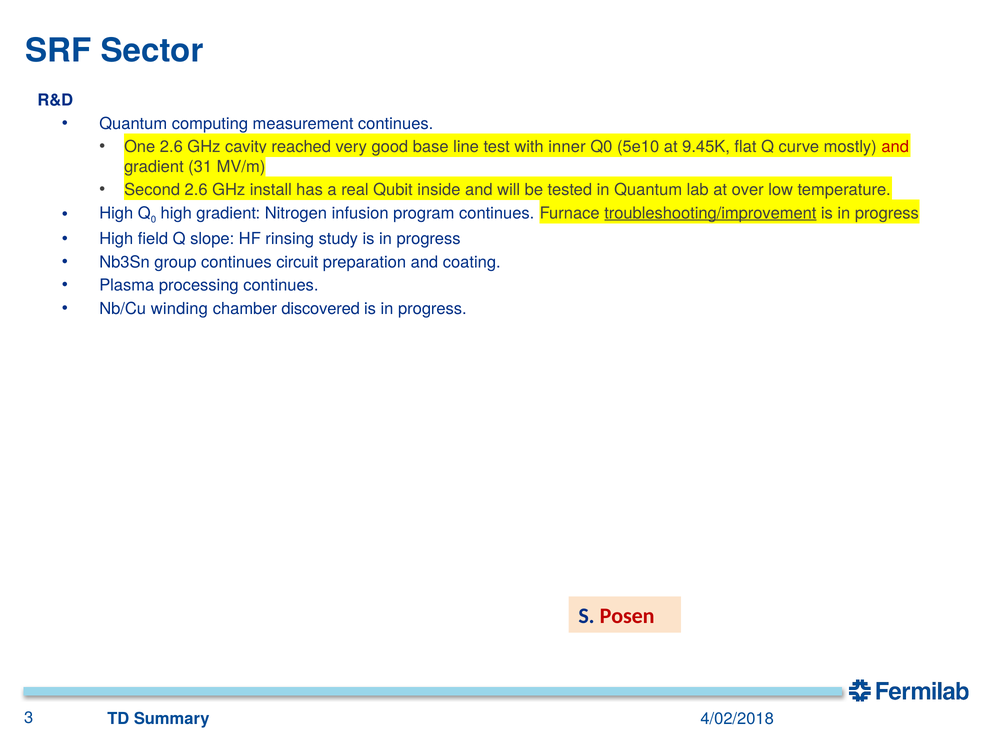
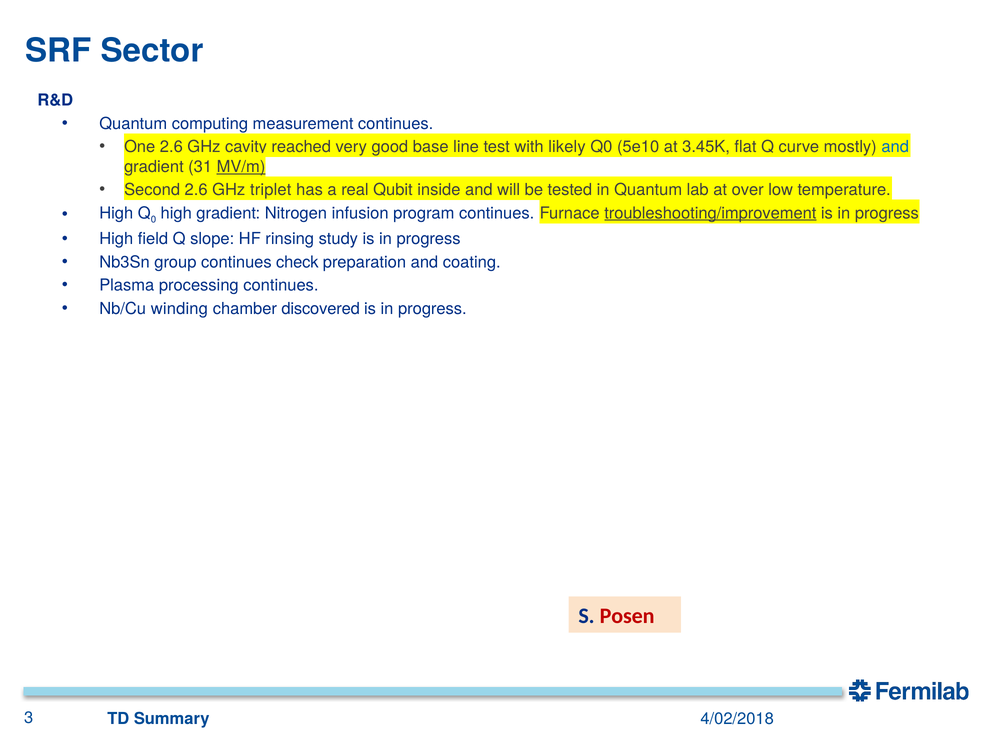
inner: inner -> likely (567, 147)
9.45K: 9.45K -> 3.45K (706, 147)
and colour: red -> blue (895, 147)
MV/m underline: none -> present (241, 167)
install: install -> triplet (271, 190)
circuit: circuit -> check (297, 262)
